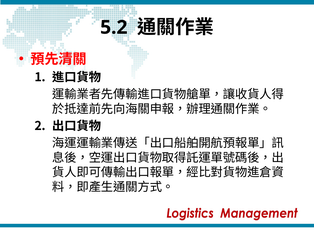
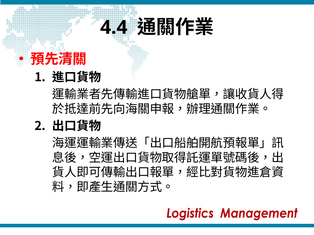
5.2: 5.2 -> 4.4 (114, 27)
